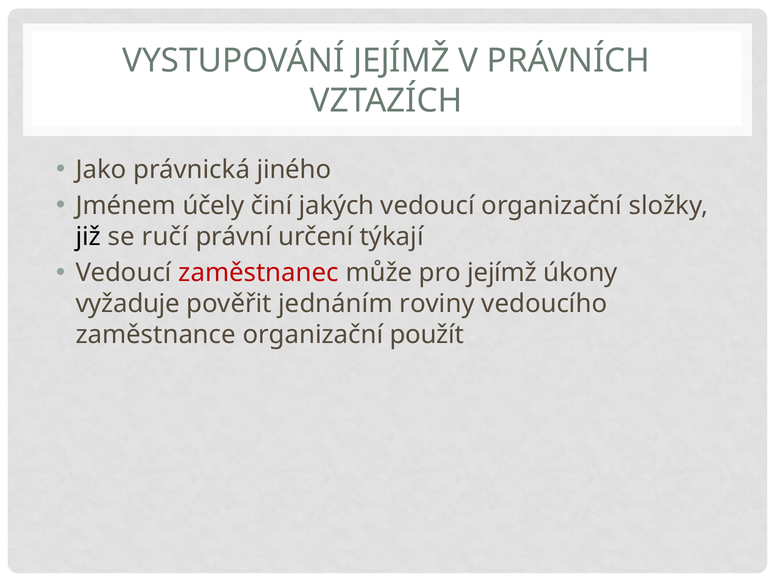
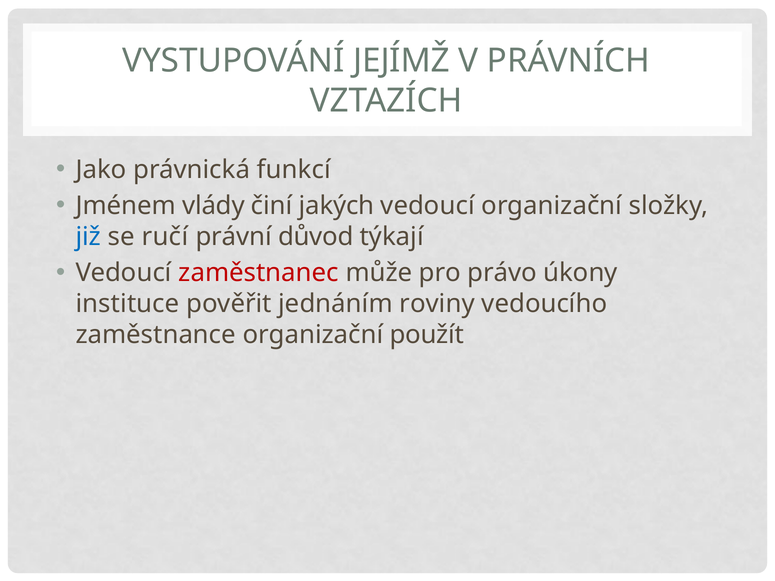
jiného: jiného -> funkcí (294, 170)
účely: účely -> vlády (214, 206)
již colour: black -> blue (88, 237)
určení: určení -> důvod (316, 237)
pro jejímž: jejímž -> právo (502, 273)
vyžaduje: vyžaduje -> instituce (128, 304)
